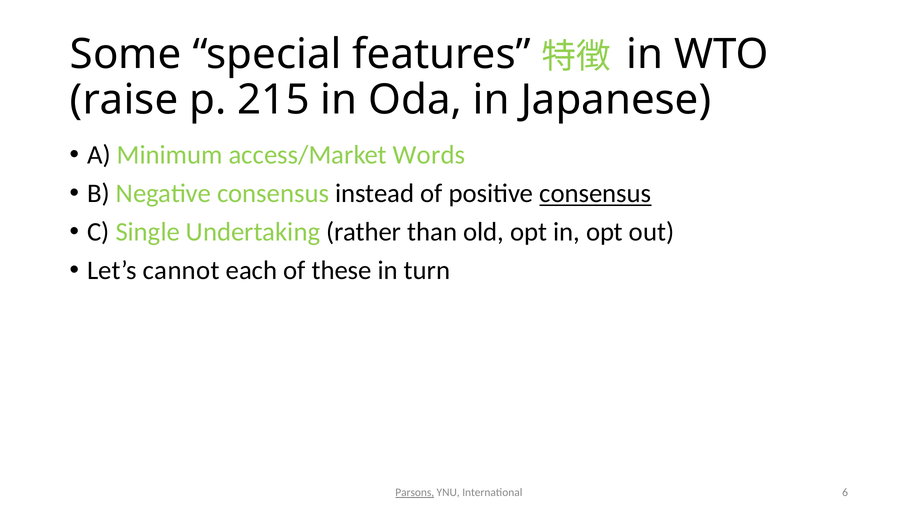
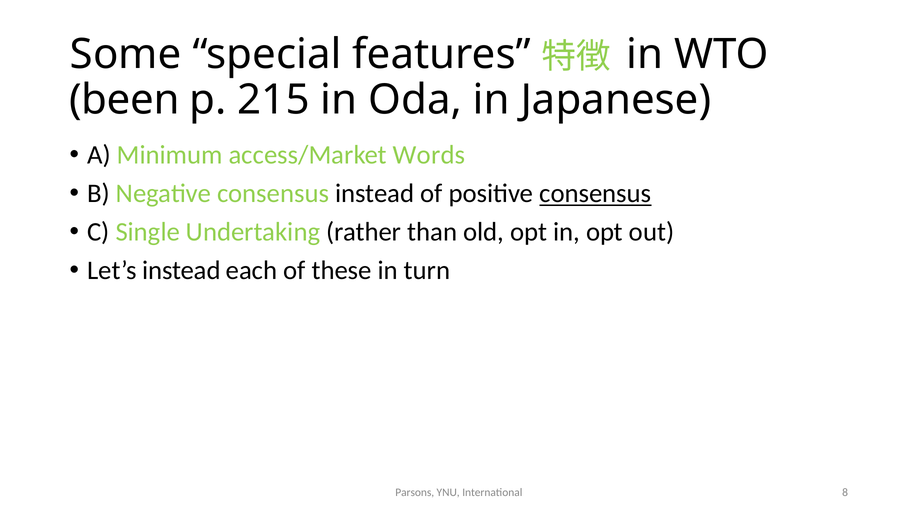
raise: raise -> been (124, 100)
Let’s cannot: cannot -> instead (182, 271)
Parsons underline: present -> none (415, 493)
6: 6 -> 8 (845, 493)
